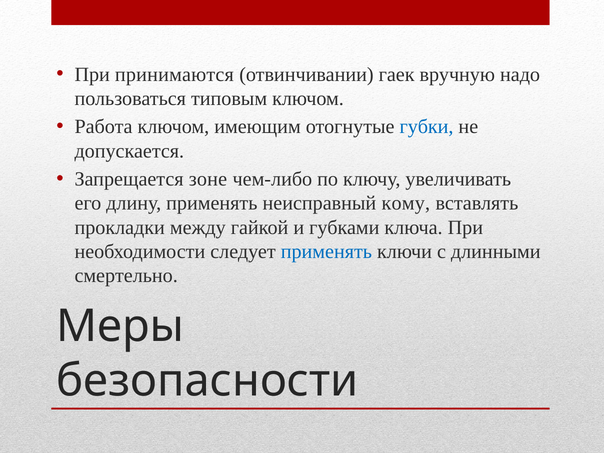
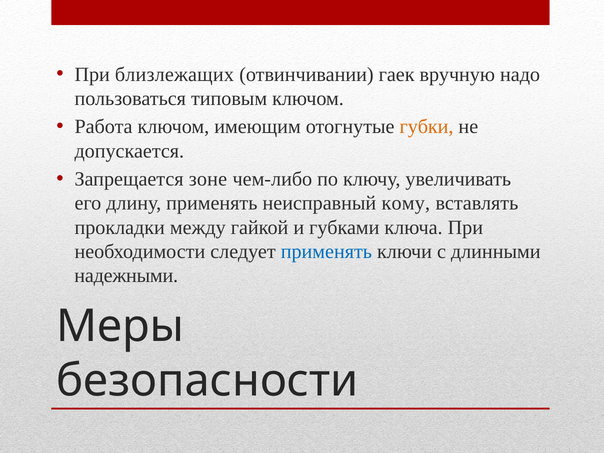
принимаются: принимаются -> близлежащих (174, 74)
губки colour: blue -> orange (427, 127)
смертельно: смертельно -> надежными (126, 276)
